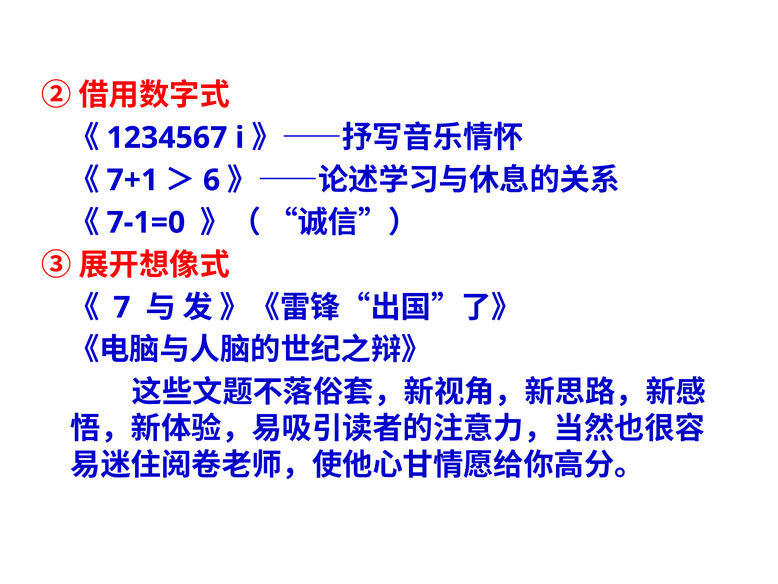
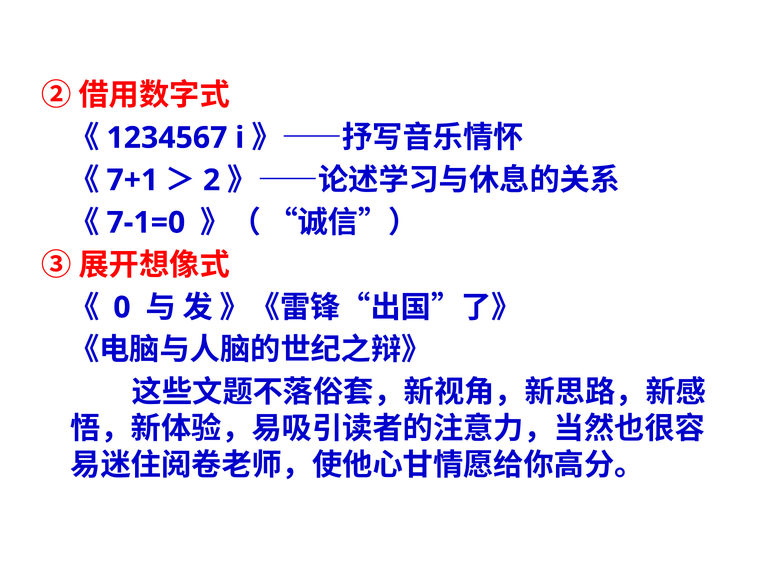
6: 6 -> 2 (212, 180)
7: 7 -> 0 (122, 307)
